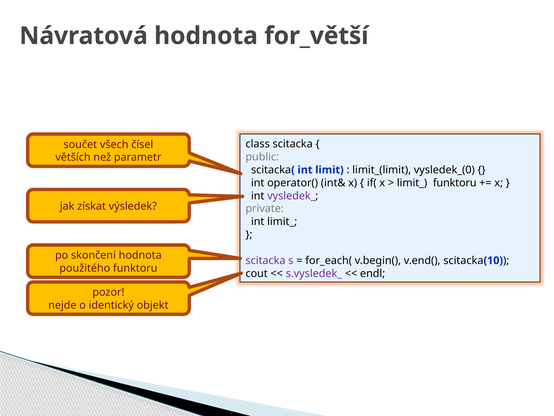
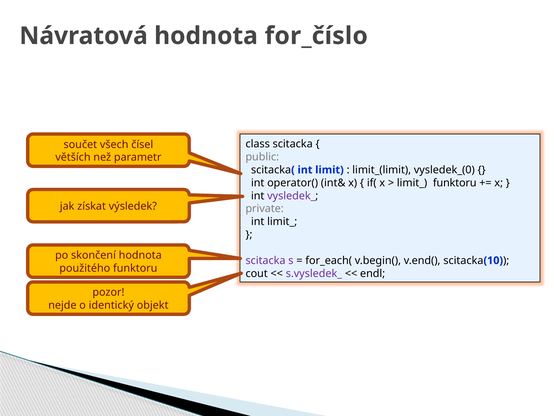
for_větší: for_větší -> for_číslo (316, 36)
